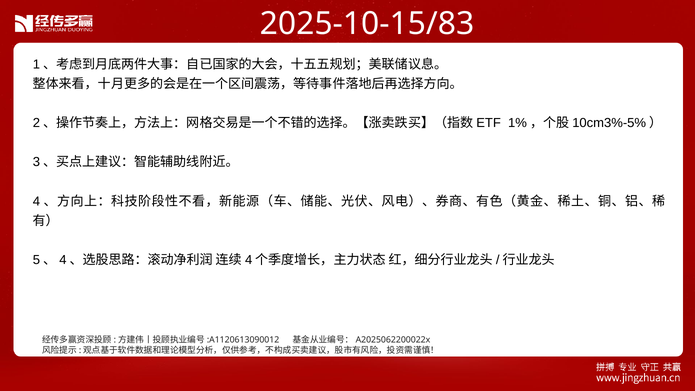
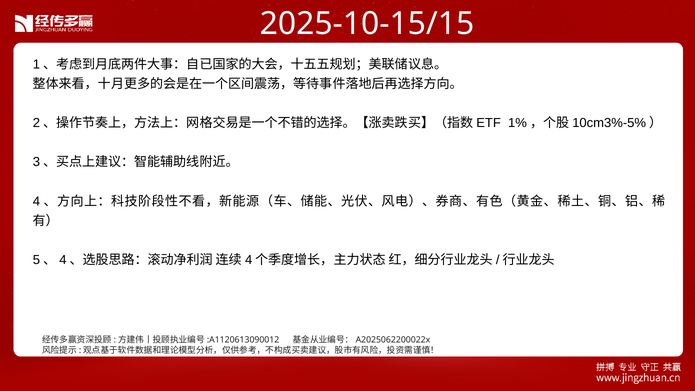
2025-10-15/83: 2025-10-15/83 -> 2025-10-15/15 (367, 24)
